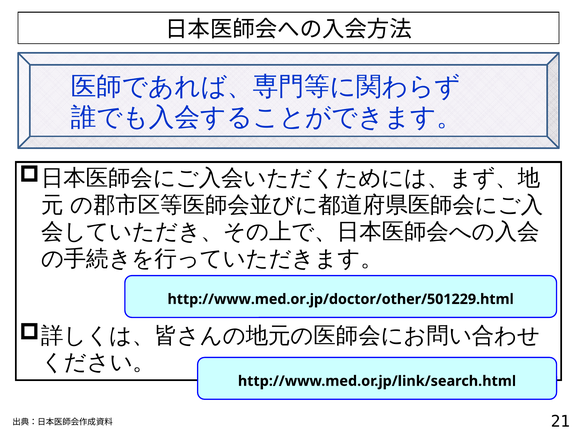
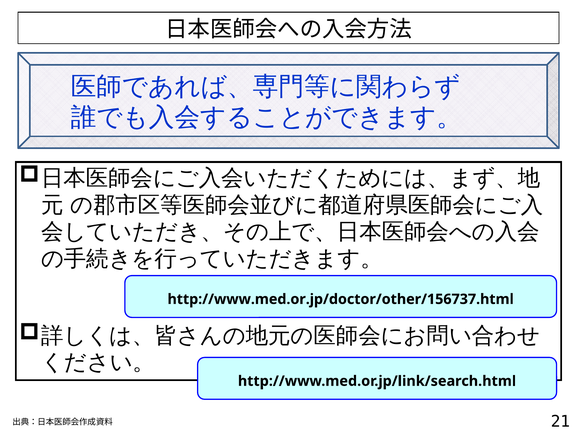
http://www.med.or.jp/doctor/other/501229.html: http://www.med.or.jp/doctor/other/501229.html -> http://www.med.or.jp/doctor/other/156737.html (341, 299)
